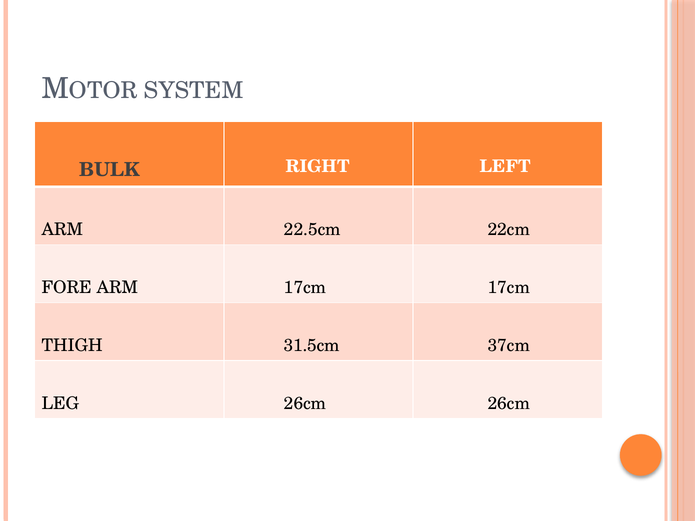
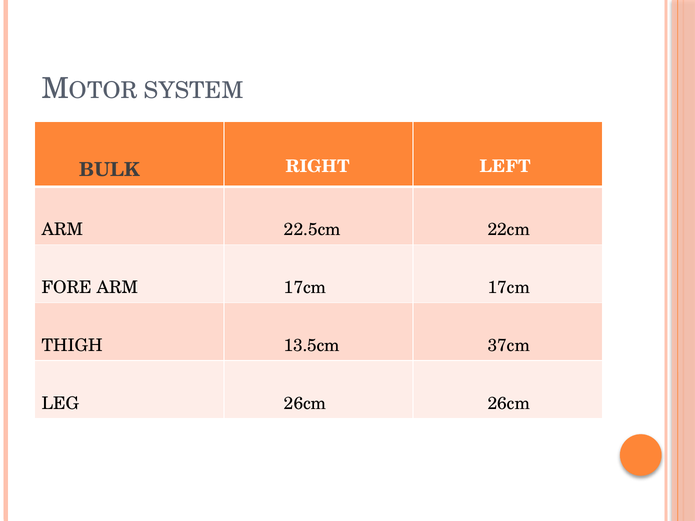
31.5cm: 31.5cm -> 13.5cm (312, 346)
